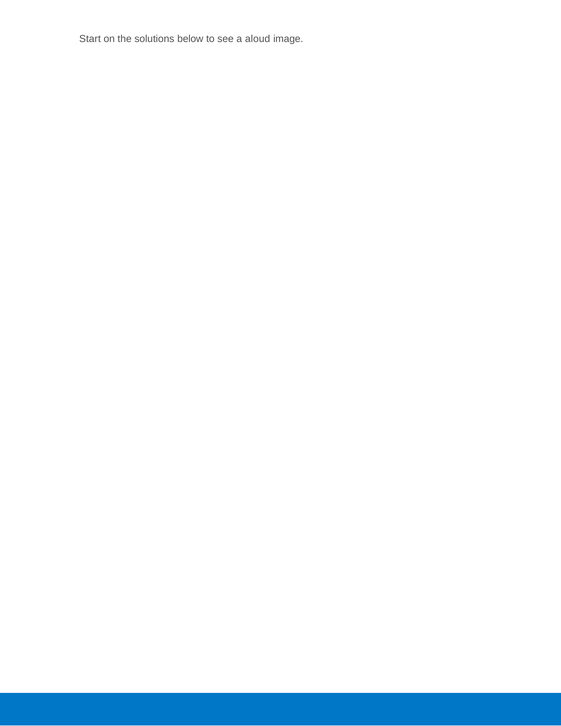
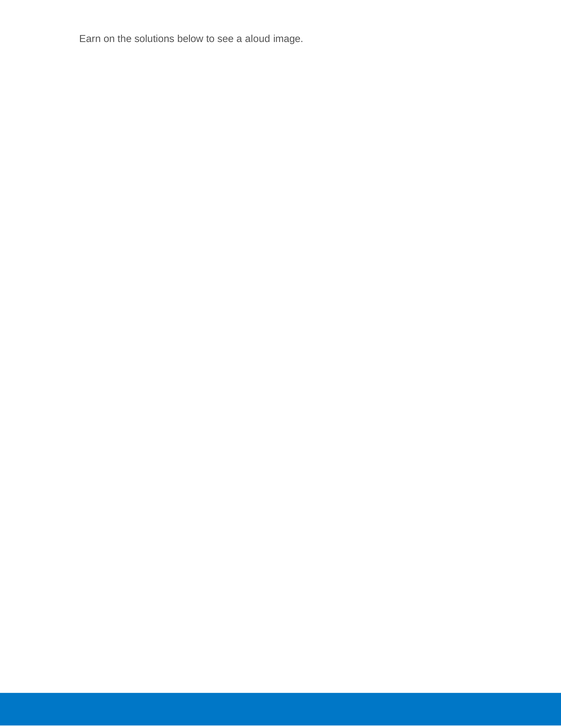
Start: Start -> Earn (90, 39)
